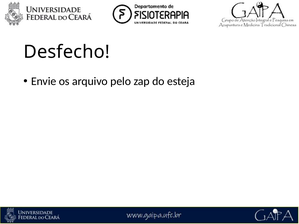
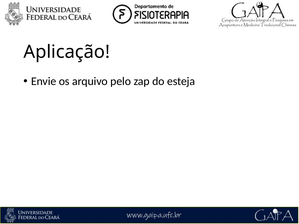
Desfecho: Desfecho -> Aplicação (67, 52)
